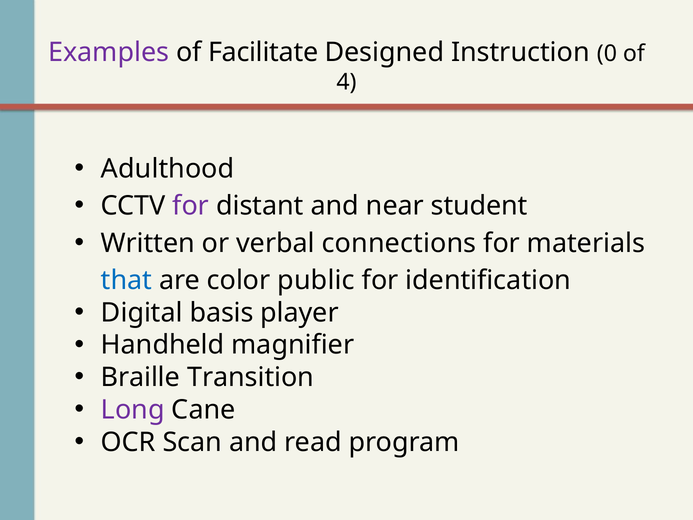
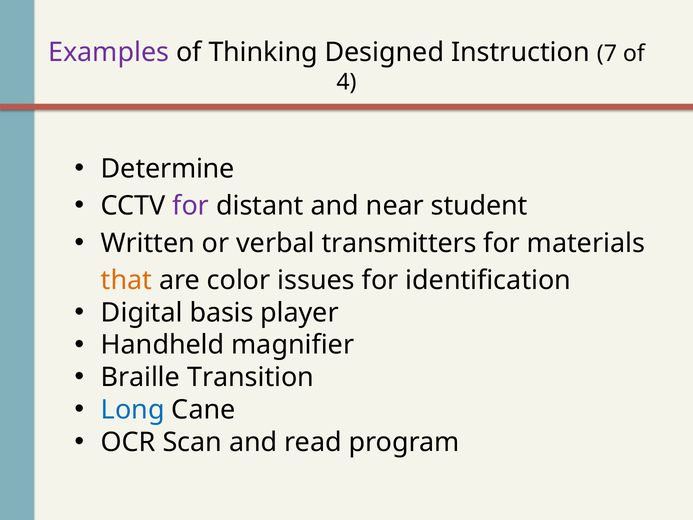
Facilitate: Facilitate -> Thinking (263, 52)
0: 0 -> 7 (607, 53)
Adulthood: Adulthood -> Determine (168, 169)
connections: connections -> transmitters (399, 243)
that colour: blue -> orange (127, 280)
public: public -> issues (316, 280)
Long colour: purple -> blue (133, 410)
